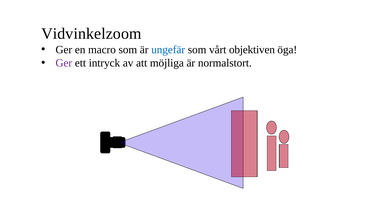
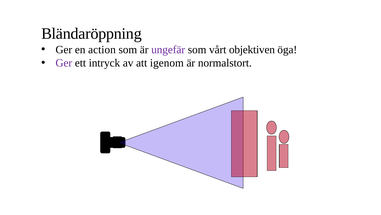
Vidvinkelzoom: Vidvinkelzoom -> Bländaröppning (91, 34)
macro: macro -> action (102, 49)
ungefär colour: blue -> purple (168, 49)
möjliga: möjliga -> igenom (167, 63)
